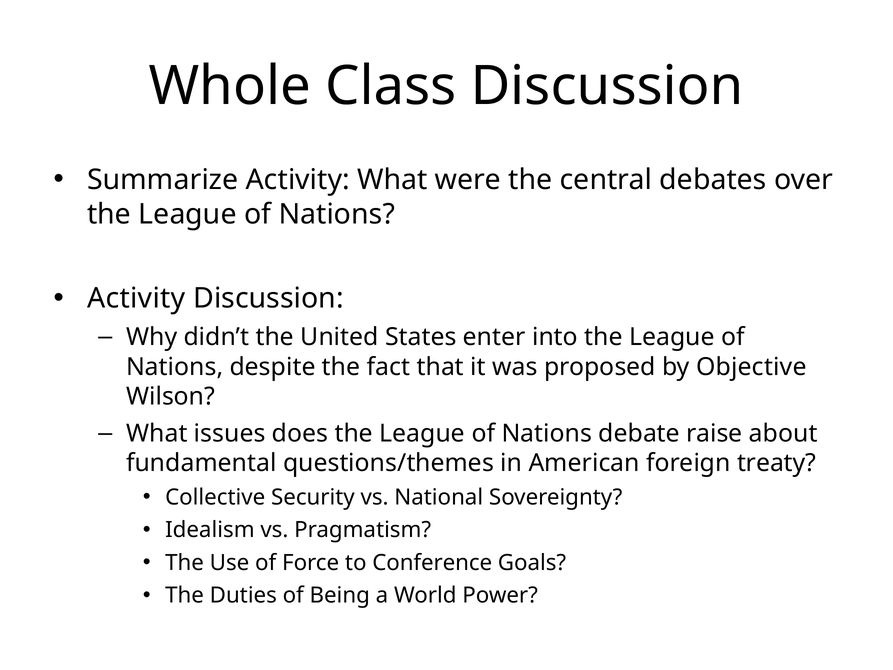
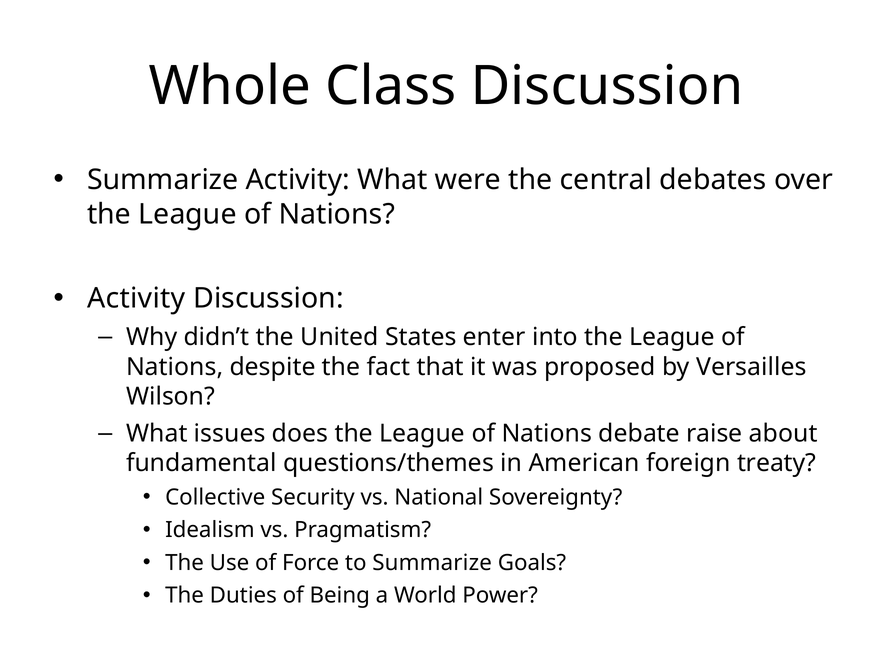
Objective: Objective -> Versailles (751, 367)
to Conference: Conference -> Summarize (432, 563)
